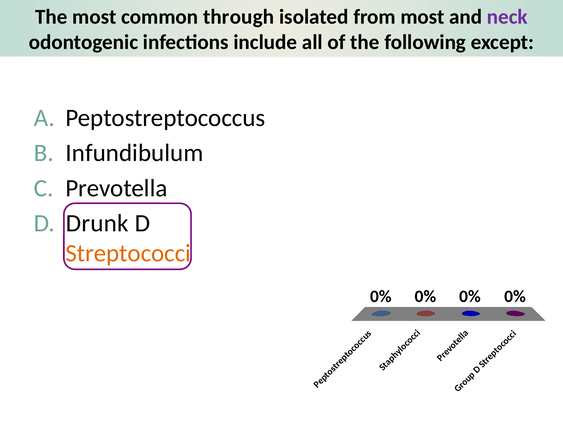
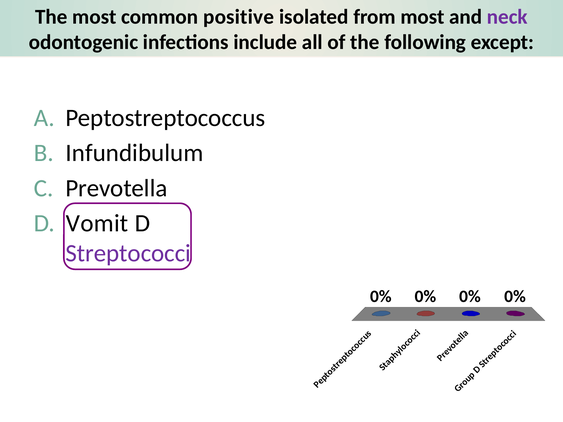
through: through -> positive (239, 17)
Drunk: Drunk -> Vomit (97, 223)
Streptococci colour: orange -> purple (128, 253)
